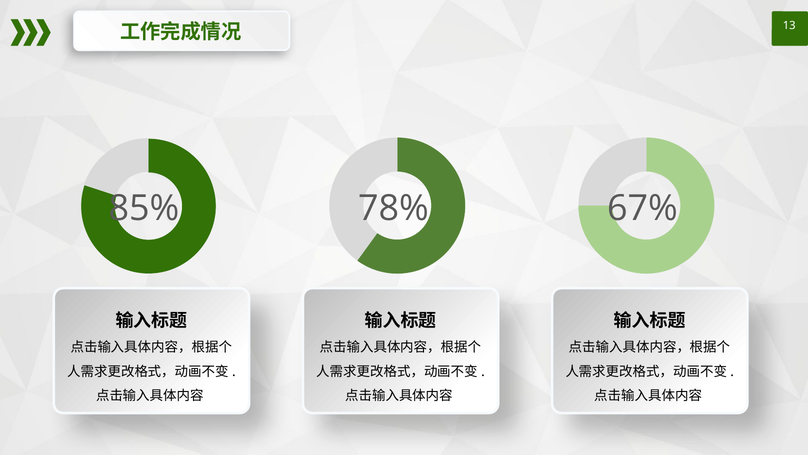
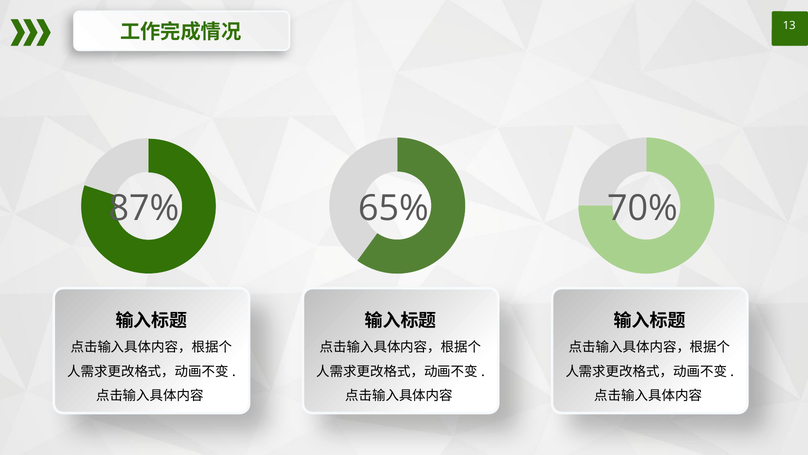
85%: 85% -> 87% (144, 208)
78%: 78% -> 65% (393, 208)
67%: 67% -> 70% (643, 208)
